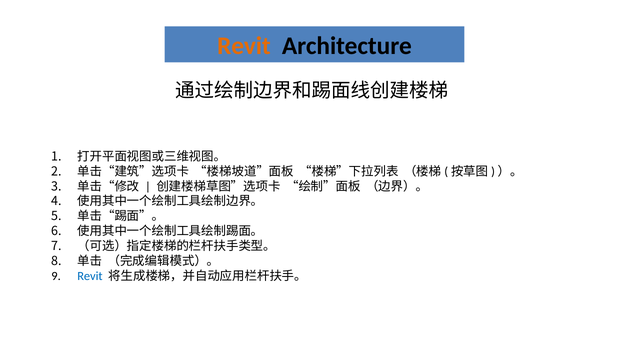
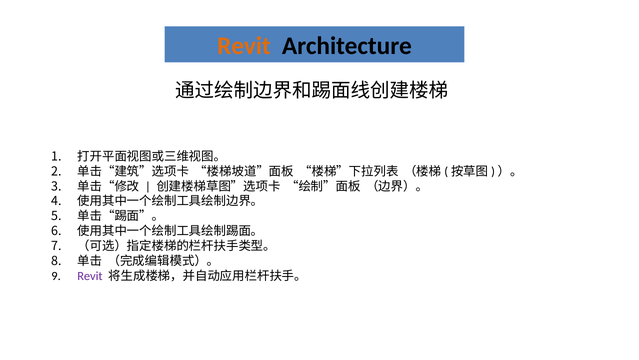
Revit colour: blue -> purple (90, 276)
